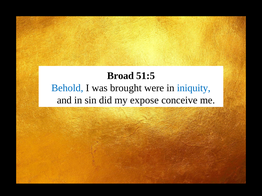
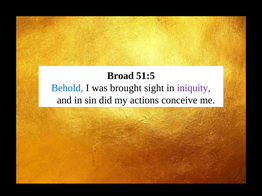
were: were -> sight (154, 88)
iniquity colour: blue -> purple (194, 88)
expose: expose -> actions (144, 100)
